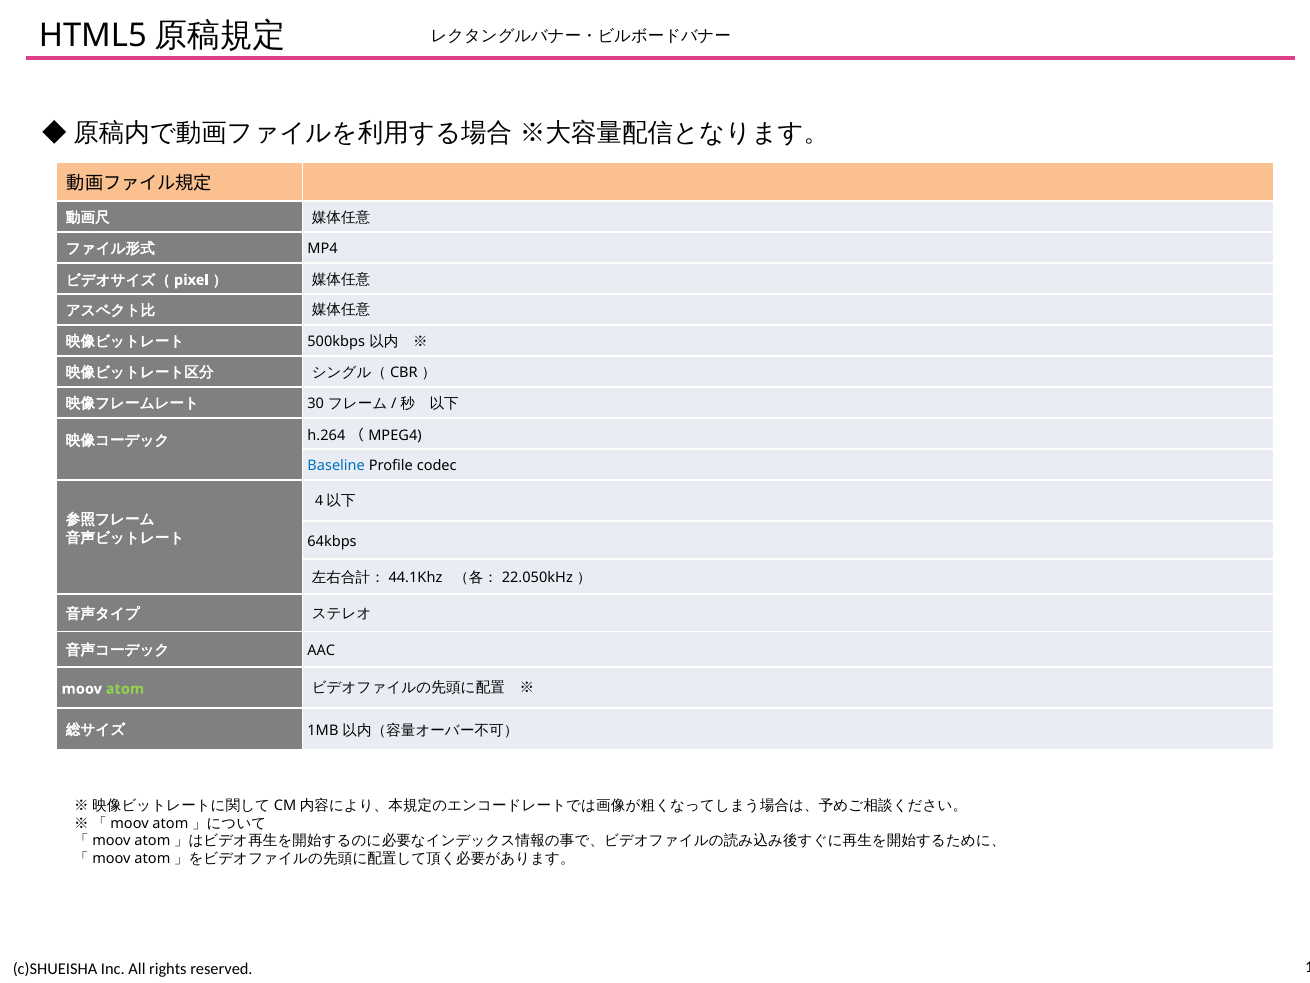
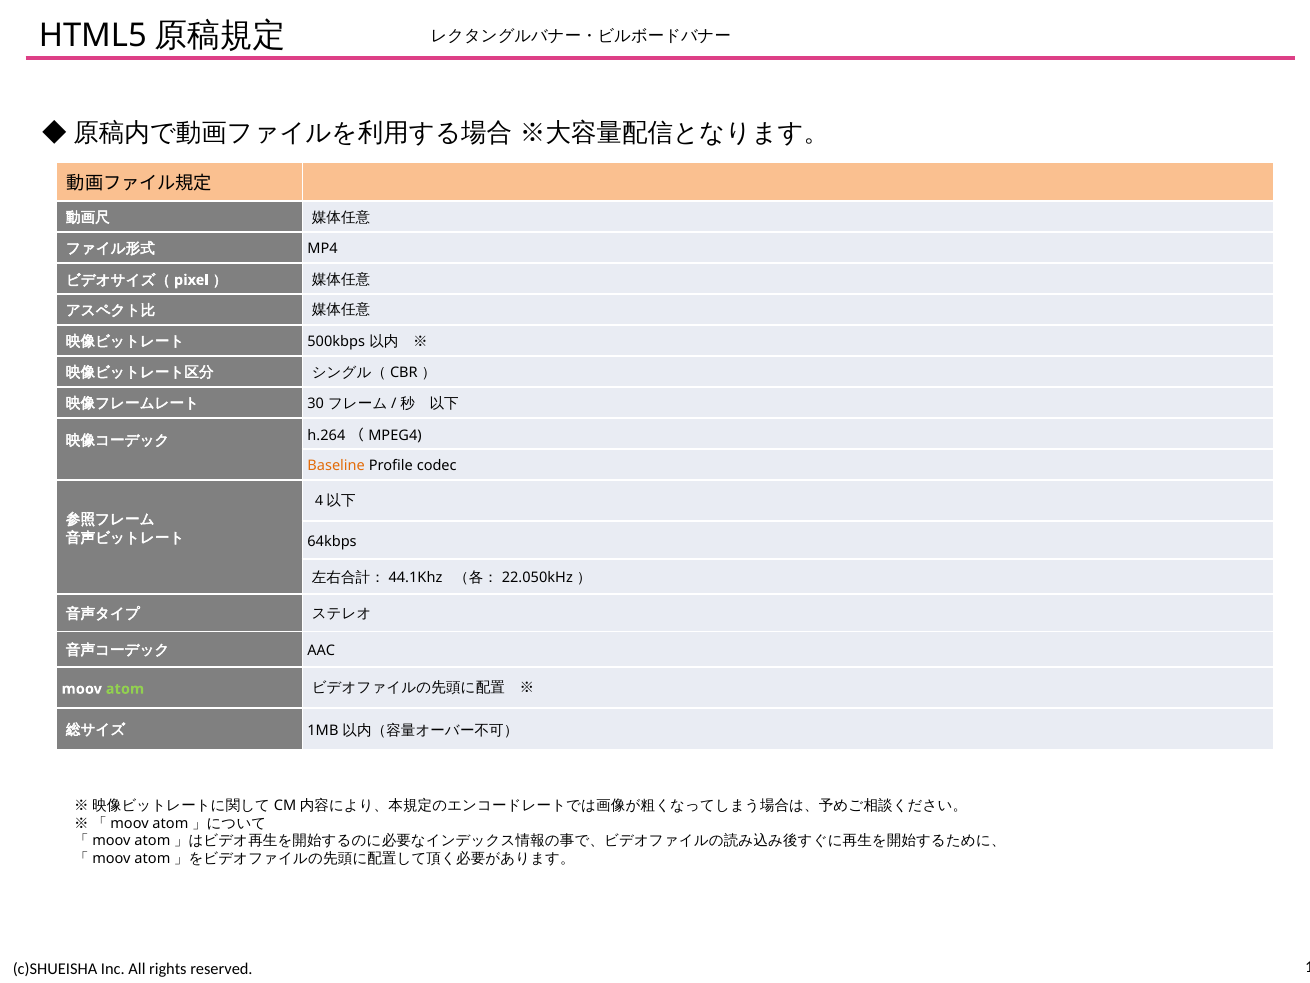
Baseline colour: blue -> orange (336, 466)
